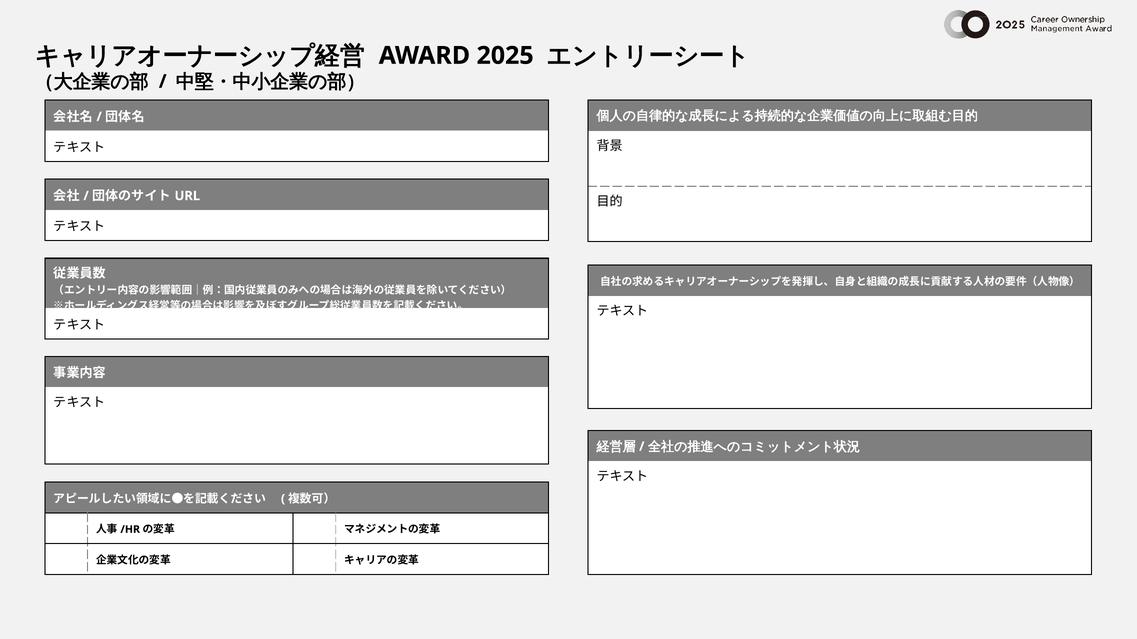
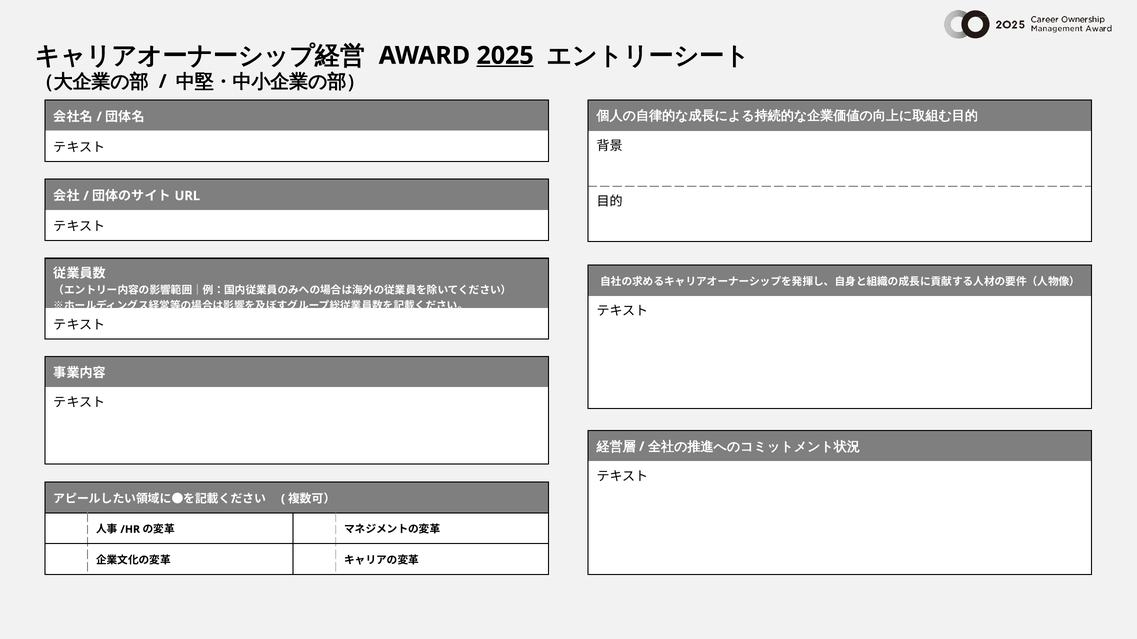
2025 underline: none -> present (505, 56)
